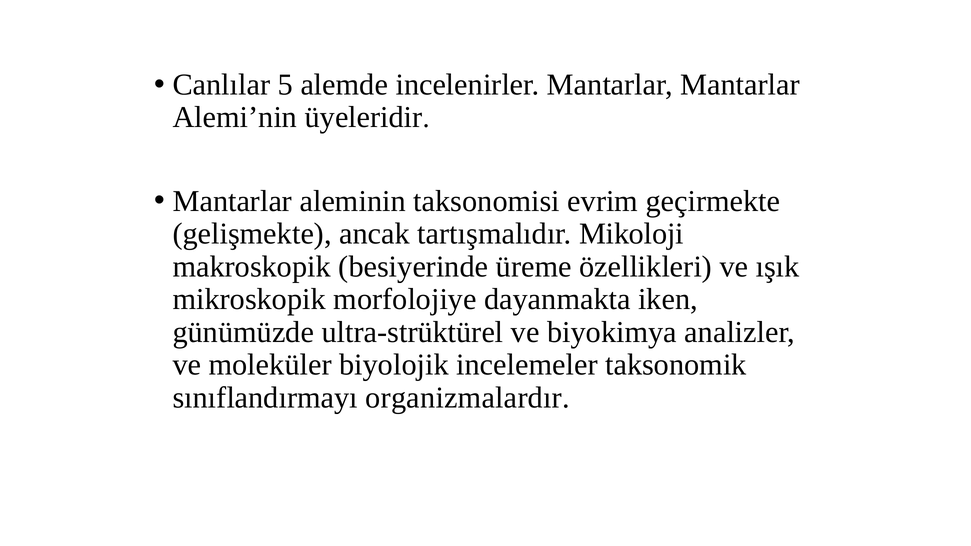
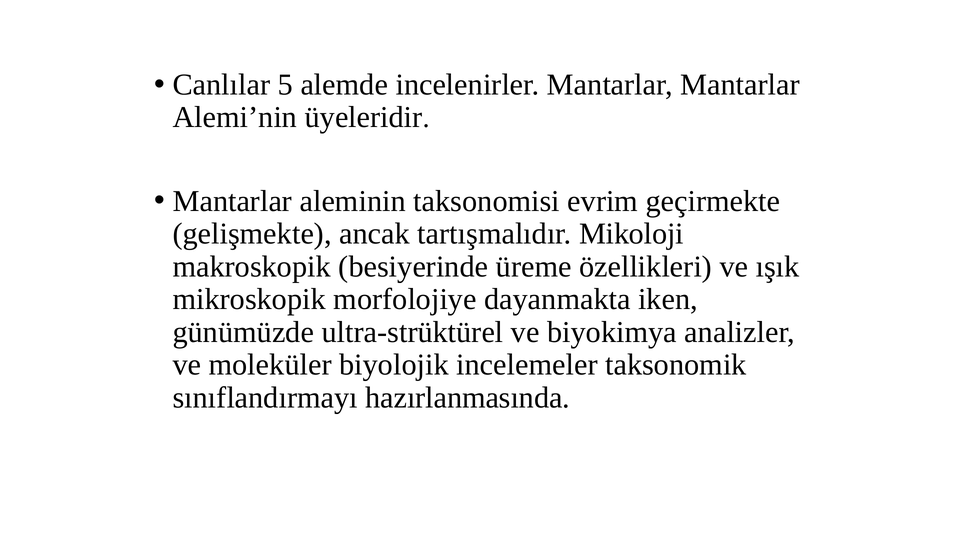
organizmalardır: organizmalardır -> hazırlanmasında (468, 398)
